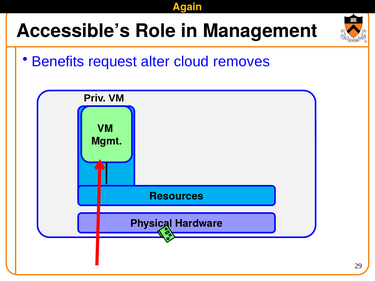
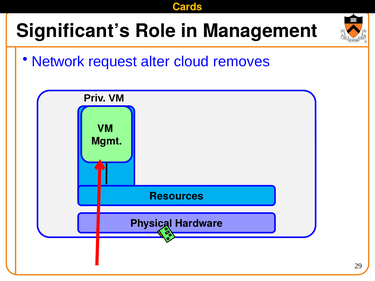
Again: Again -> Cards (187, 7)
Accessible’s: Accessible’s -> Significant’s (73, 31)
Benefits: Benefits -> Network (58, 62)
